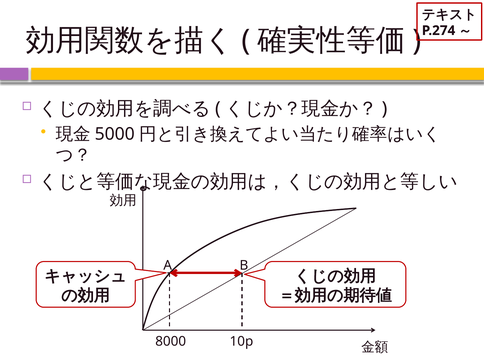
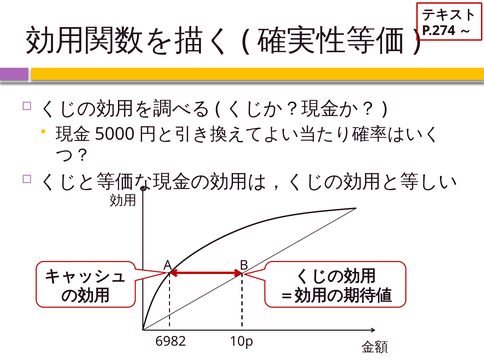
8000: 8000 -> 6982 (171, 342)
